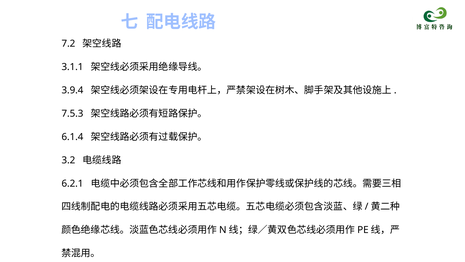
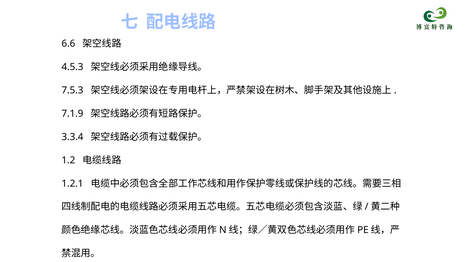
7.2: 7.2 -> 6.6 (68, 44)
3.1.1: 3.1.1 -> 4.5.3 (72, 67)
3.9.4: 3.9.4 -> 7.5.3 (72, 90)
7.5.3: 7.5.3 -> 7.1.9 (72, 113)
6.1.4: 6.1.4 -> 3.3.4 (72, 137)
3.2: 3.2 -> 1.2 (68, 160)
6.2.1: 6.2.1 -> 1.2.1 (72, 183)
